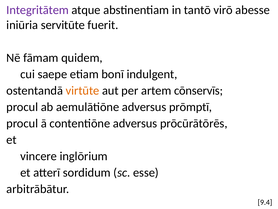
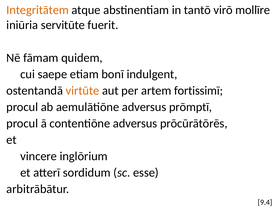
Integritātem colour: purple -> orange (38, 10)
abesse: abesse -> mollīre (253, 10)
cōnservīs: cōnservīs -> fortissimī (199, 90)
